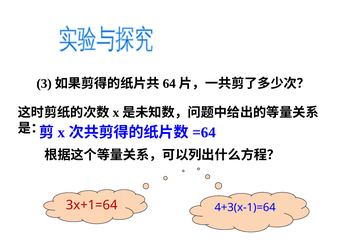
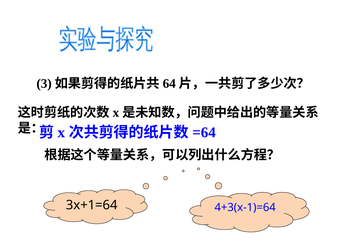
3x+1=64 colour: red -> black (92, 206)
